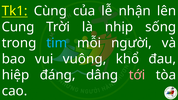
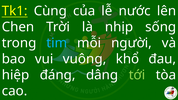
nhận: nhận -> nước (135, 11)
Cung: Cung -> Chen (18, 27)
tới colour: pink -> light green (137, 75)
